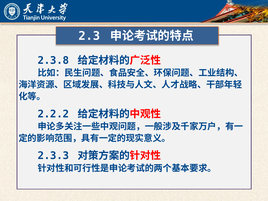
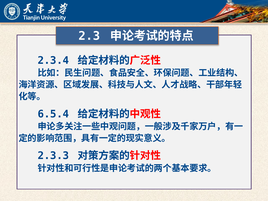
2.3.8: 2.3.8 -> 2.3.4 (53, 60)
2.2.2: 2.2.2 -> 6.5.4 (53, 114)
